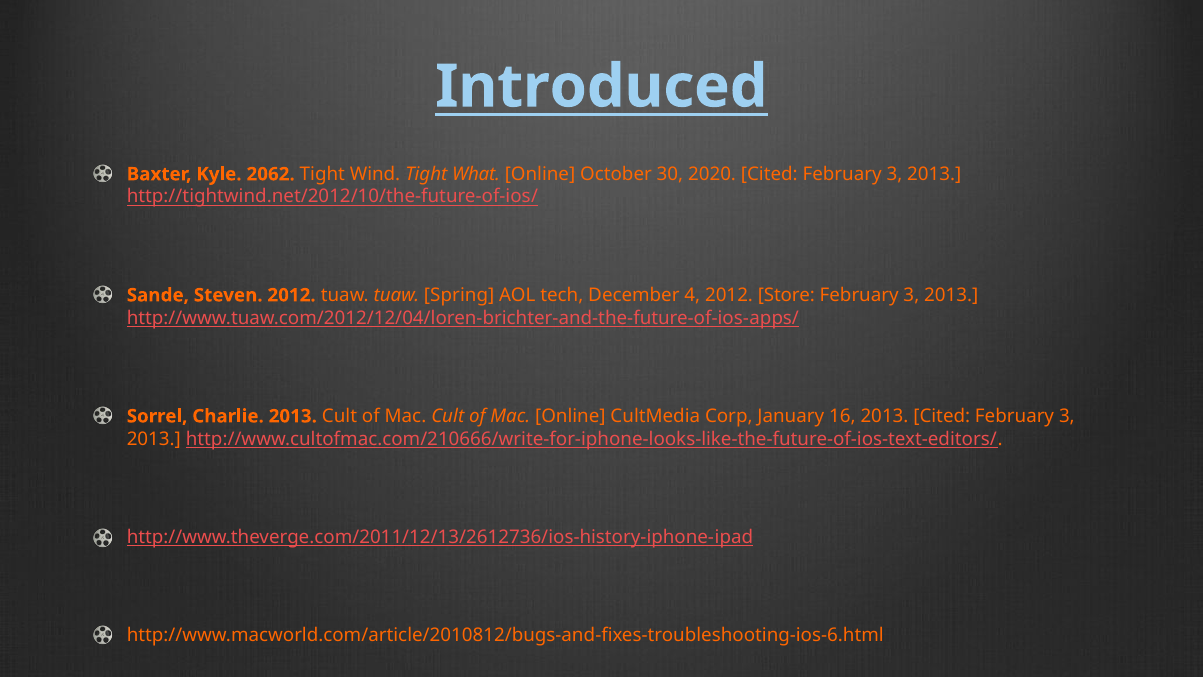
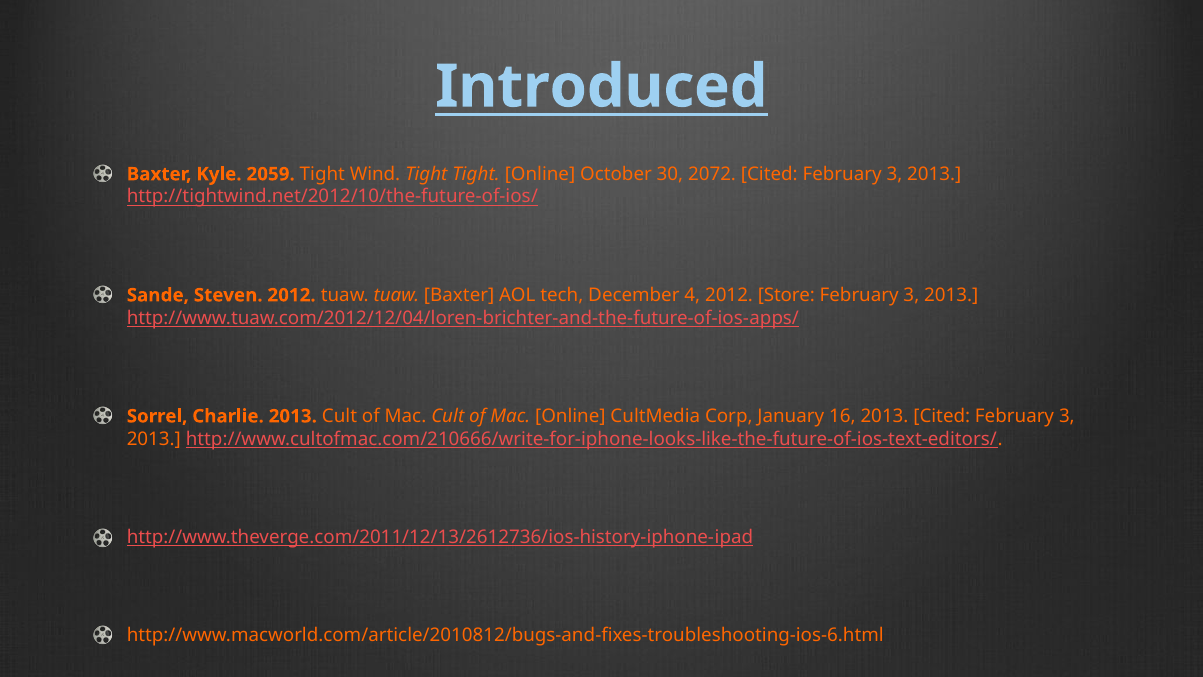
2062: 2062 -> 2059 (271, 174)
Tight What: What -> Tight (476, 174)
2020: 2020 -> 2072 (712, 174)
tuaw Spring: Spring -> Baxter (459, 295)
